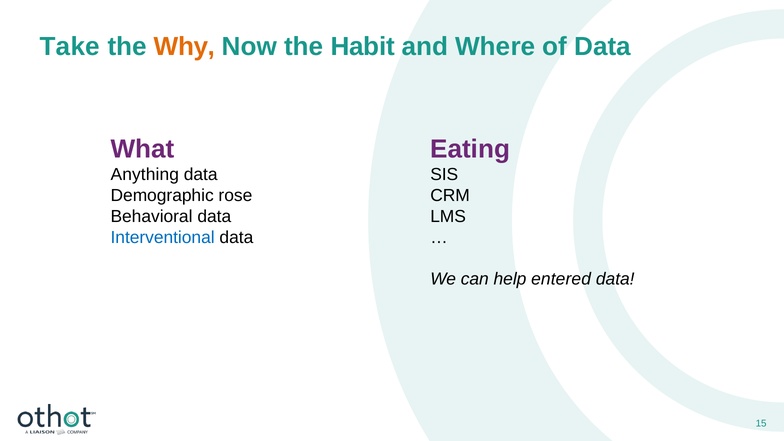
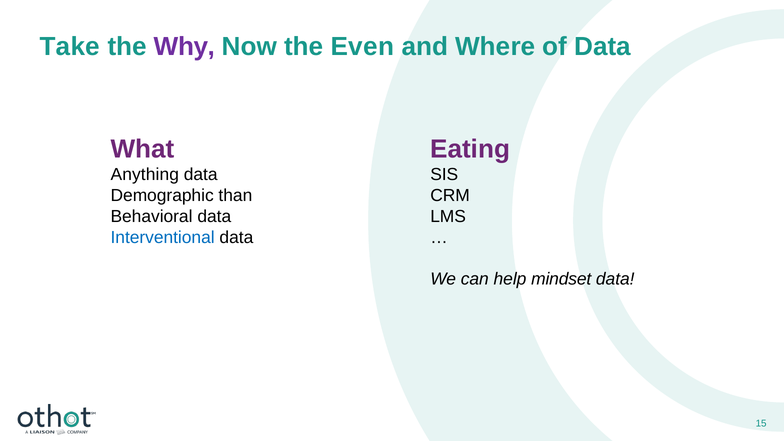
Why colour: orange -> purple (184, 47)
Habit: Habit -> Even (362, 47)
rose: rose -> than (235, 196)
entered: entered -> mindset (561, 279)
